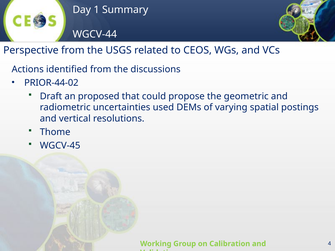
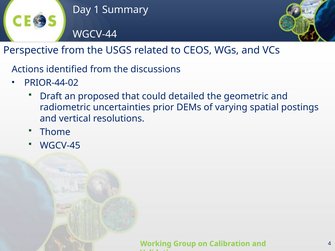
propose: propose -> detailed (186, 96)
used: used -> prior (163, 107)
